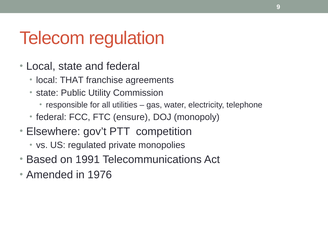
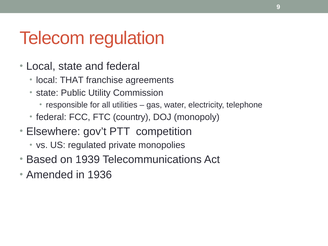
ensure: ensure -> country (132, 117)
1991: 1991 -> 1939 (88, 160)
1976: 1976 -> 1936 (100, 175)
